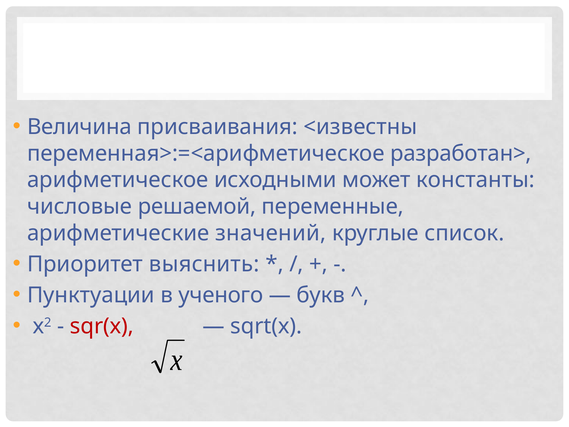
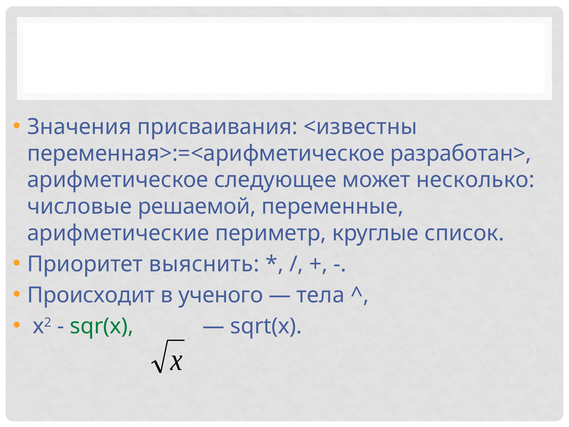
Величина: Величина -> Значения (79, 127)
исходными: исходными -> следующее (275, 180)
константы: константы -> несколько (475, 180)
значений: значений -> периметр (271, 233)
Пунктуации: Пунктуации -> Происходит (91, 295)
букв: букв -> тела (321, 295)
sqr(х colour: red -> green (102, 326)
